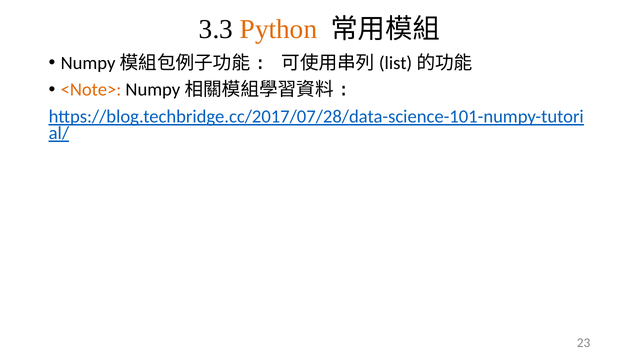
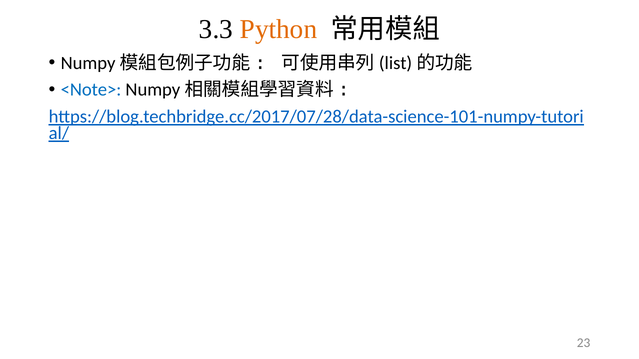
<Note> colour: orange -> blue (91, 90)
